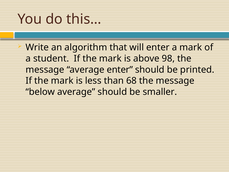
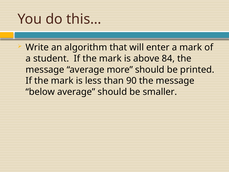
98: 98 -> 84 (168, 58)
average enter: enter -> more (120, 70)
68: 68 -> 90 (131, 81)
